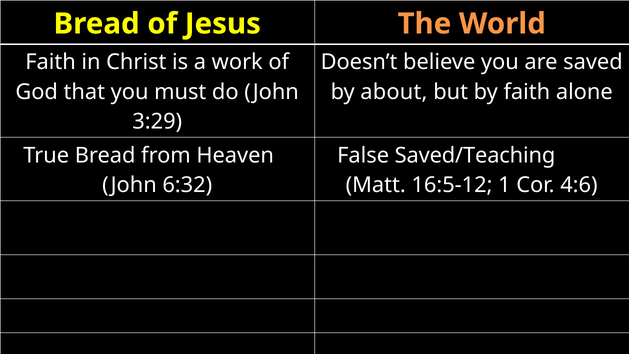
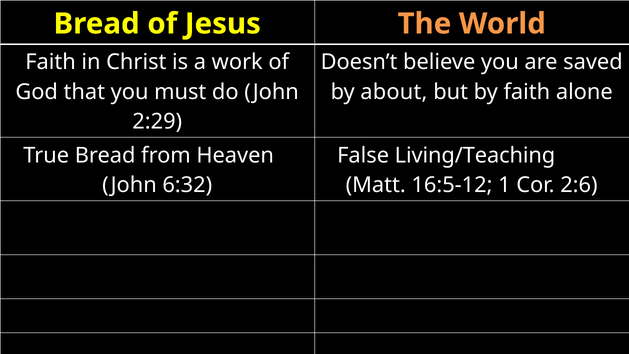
3:29: 3:29 -> 2:29 (157, 122)
Saved/Teaching: Saved/Teaching -> Living/Teaching (475, 155)
4:6: 4:6 -> 2:6 (579, 185)
